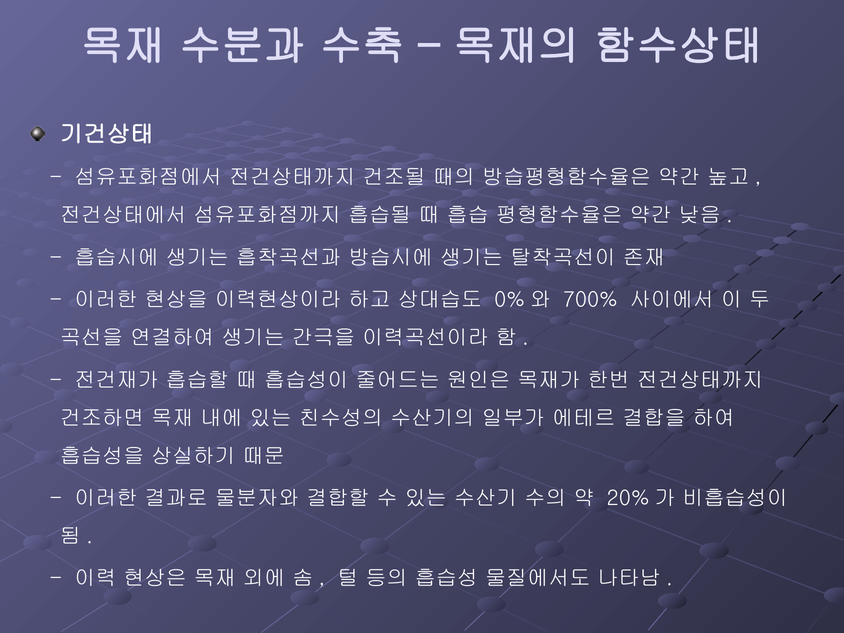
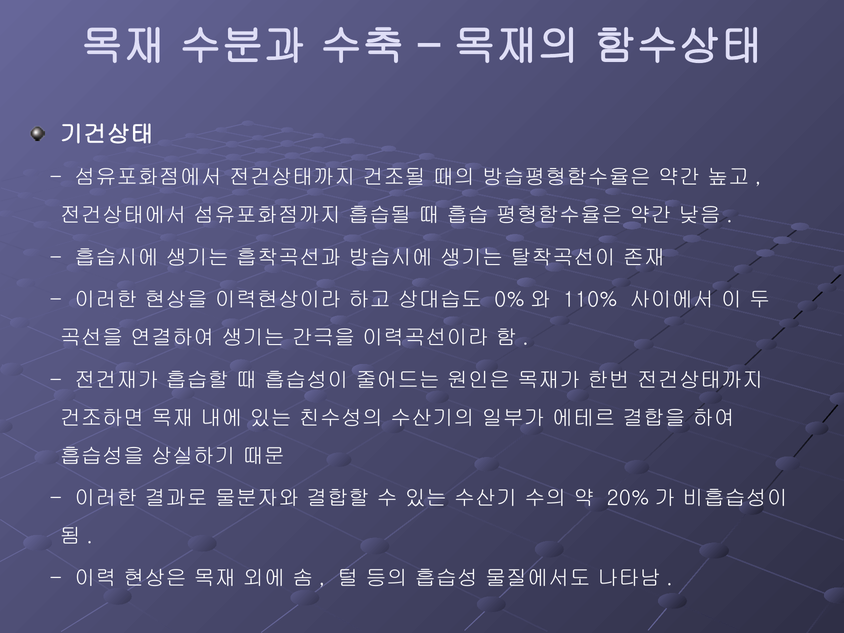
700%: 700% -> 110% (590, 300)
